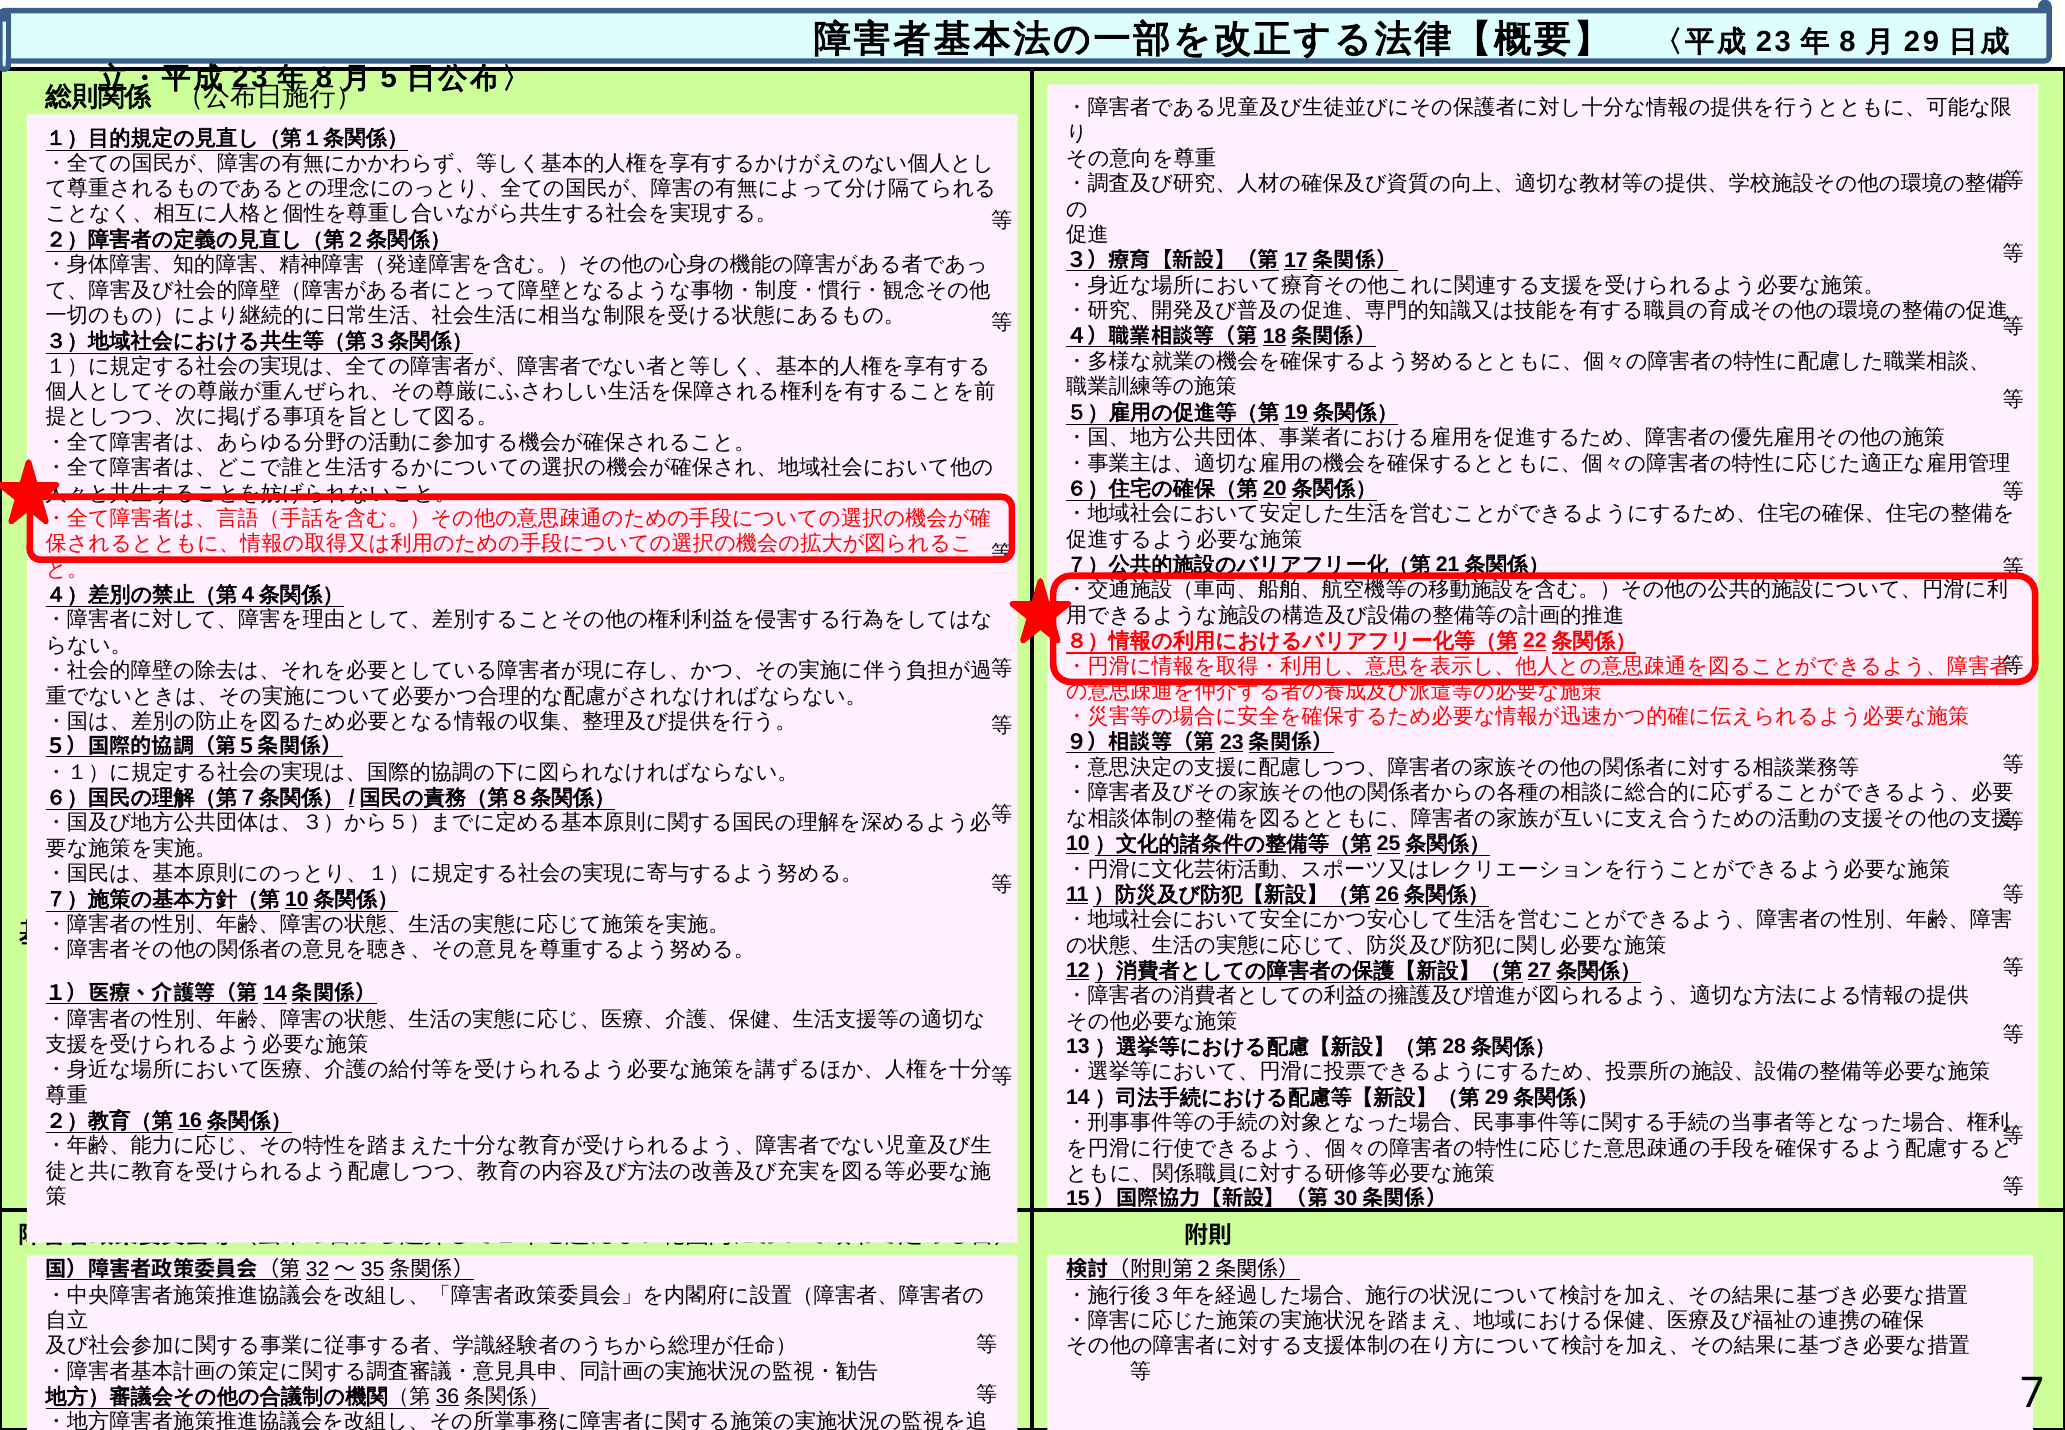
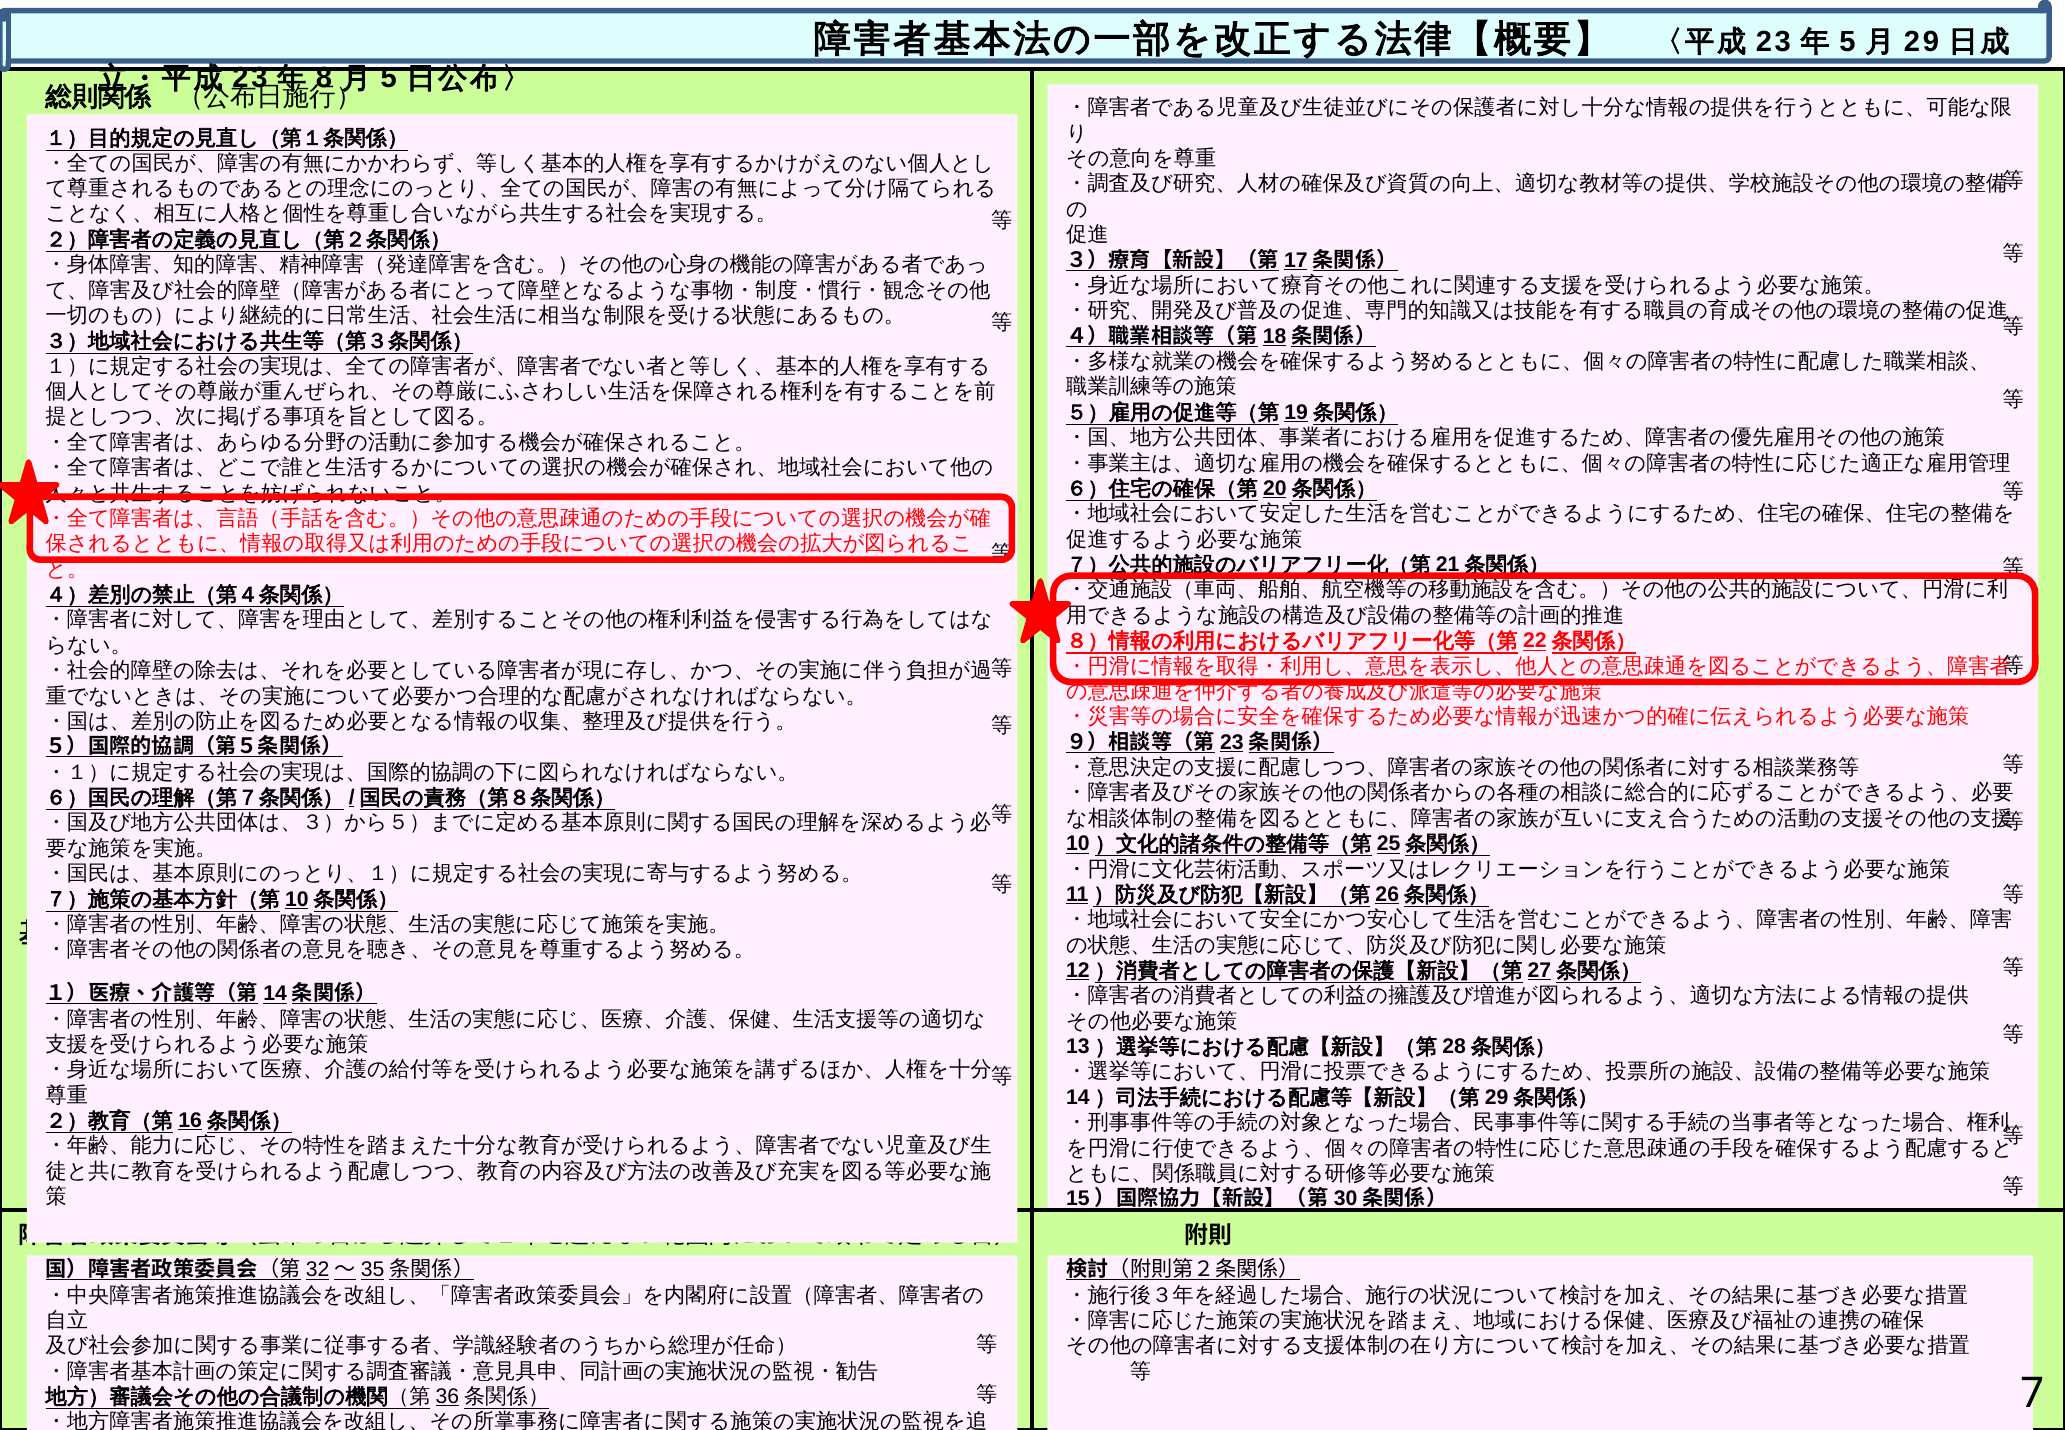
8: 8 -> 5 (1847, 41)
